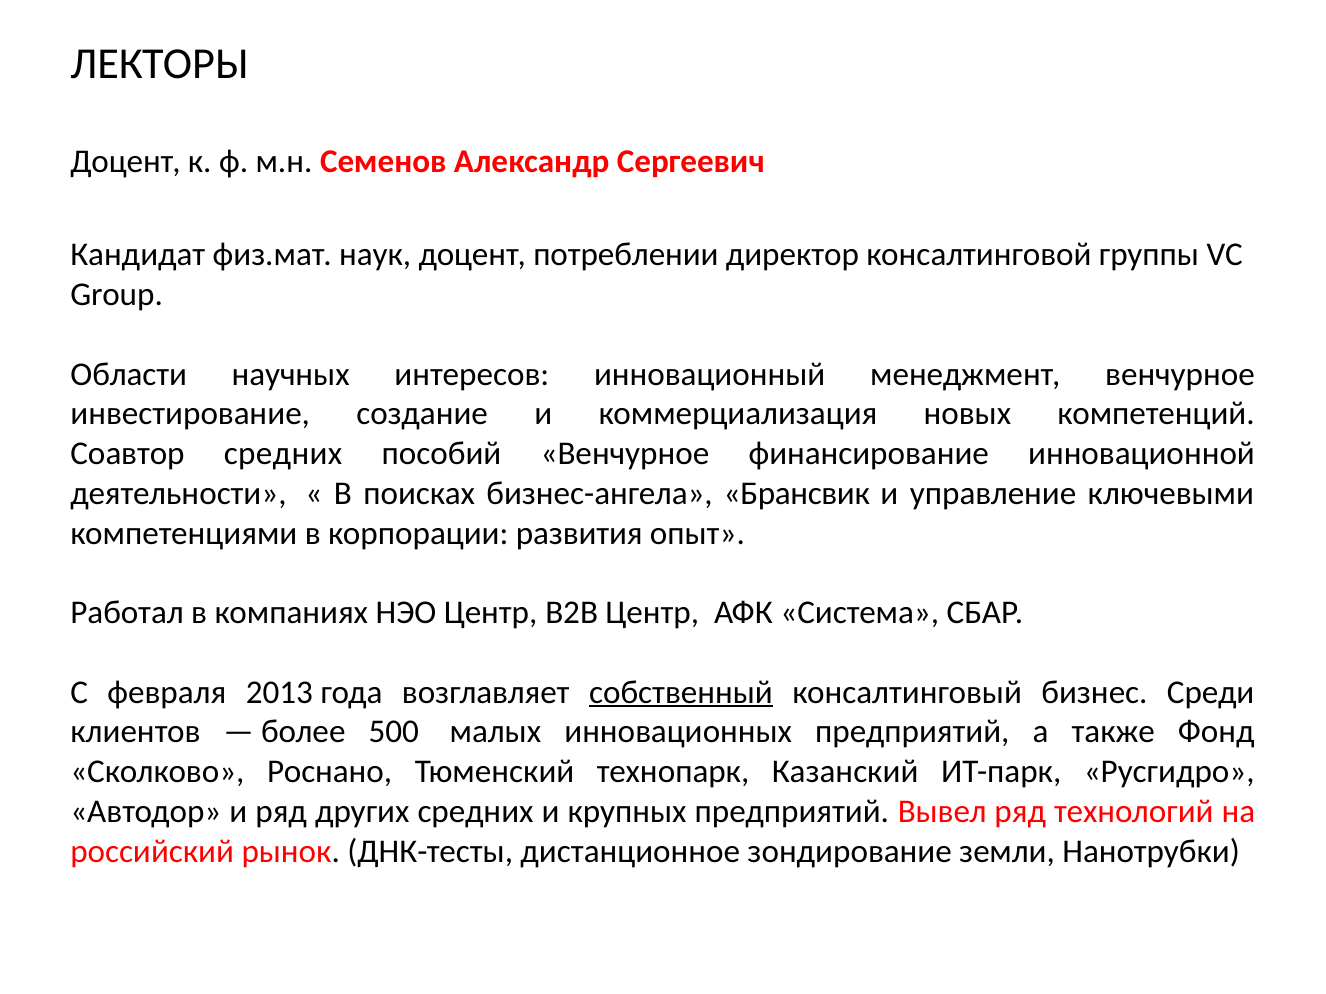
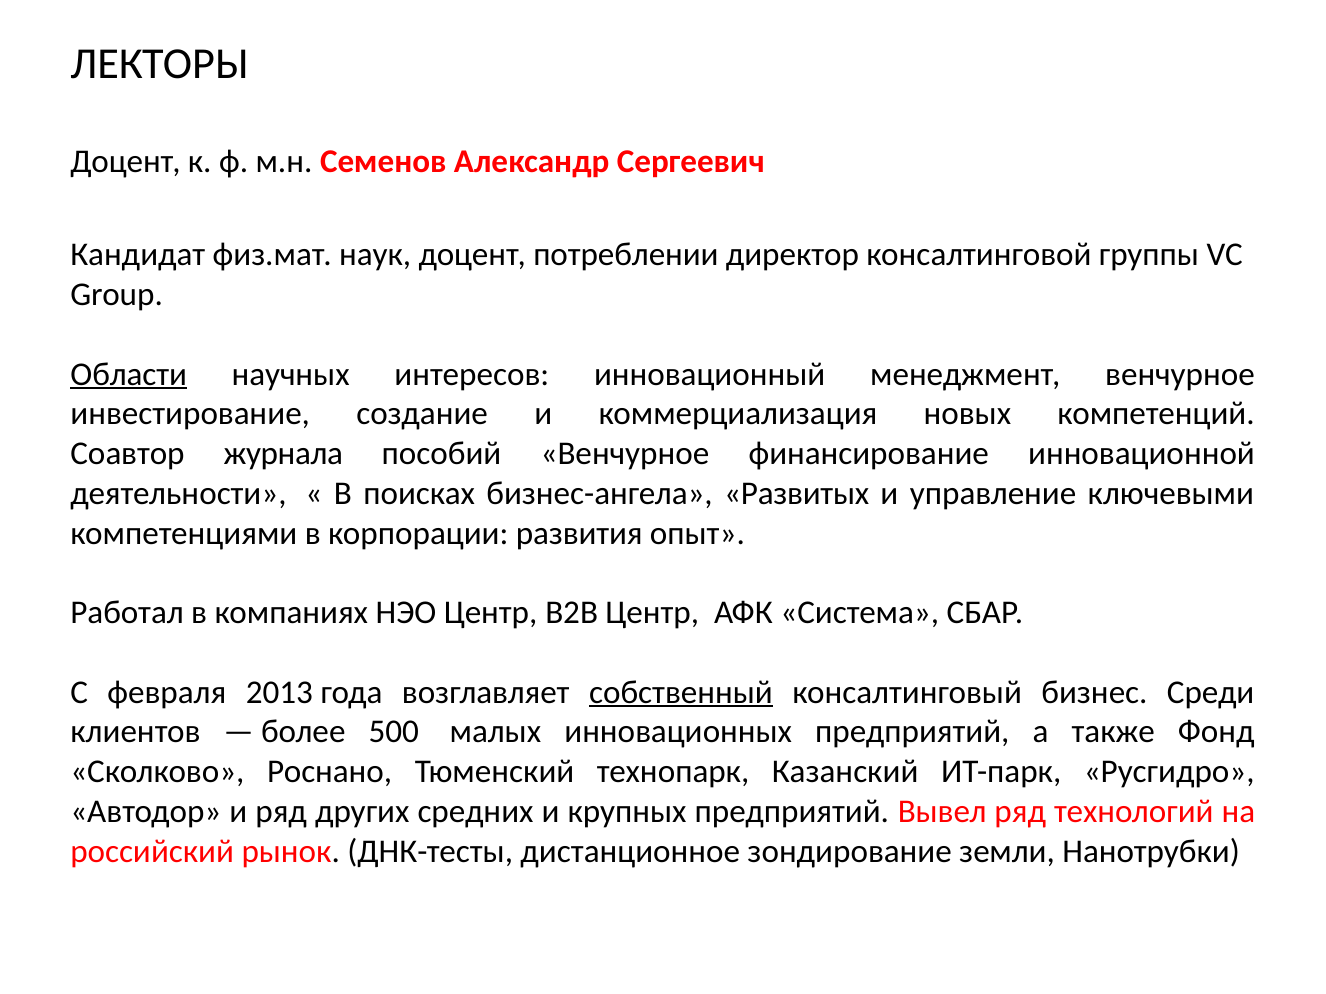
Области underline: none -> present (129, 374)
Соавтор средних: средних -> журнала (283, 454)
Брансвик: Брансвик -> Развитых (797, 494)
